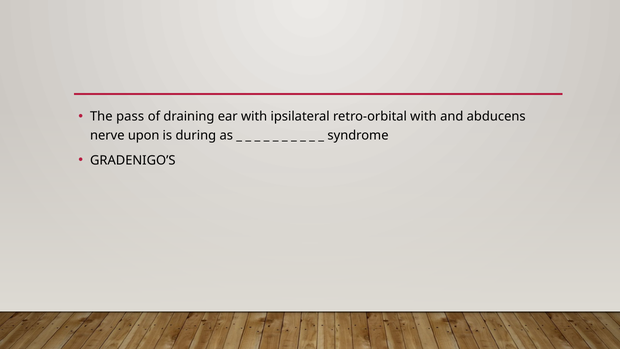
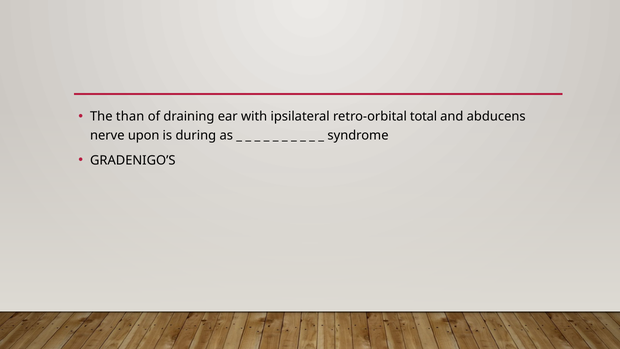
pass: pass -> than (130, 117)
retro-orbital with: with -> total (424, 117)
